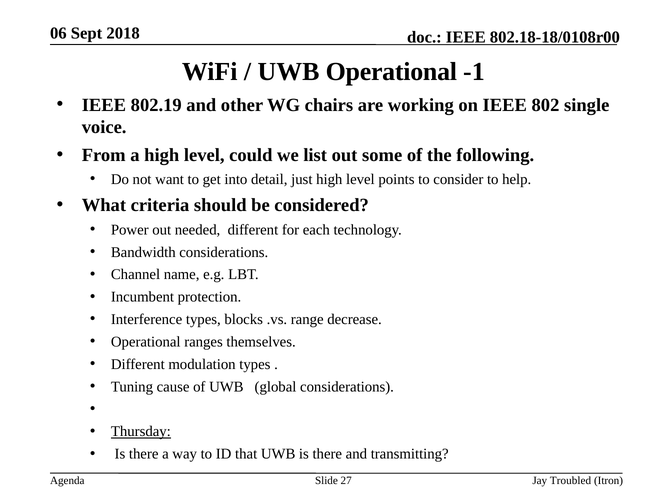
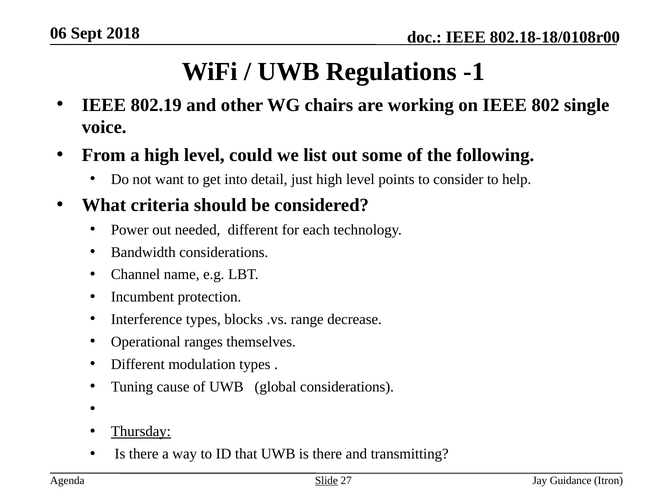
UWB Operational: Operational -> Regulations (391, 72)
Slide underline: none -> present (326, 480)
Troubled: Troubled -> Guidance (571, 480)
